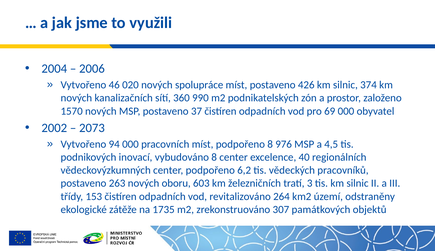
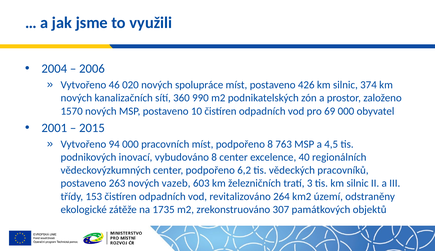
37: 37 -> 10 (197, 111)
2002: 2002 -> 2001 (54, 128)
2073: 2073 -> 2015 (92, 128)
976: 976 -> 763 (284, 144)
oboru: oboru -> vazeb (176, 183)
